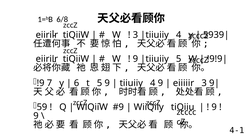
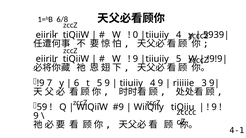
3: 3 -> 0 (135, 35)
eiiiiir: eiiiiir -> riiiiie (184, 83)
